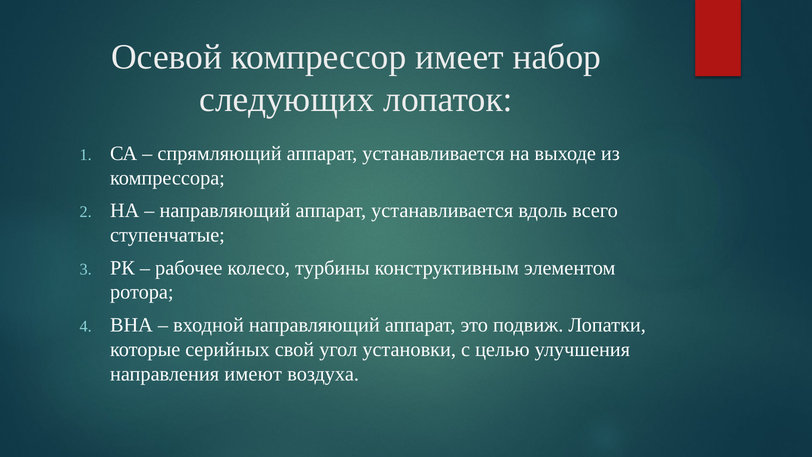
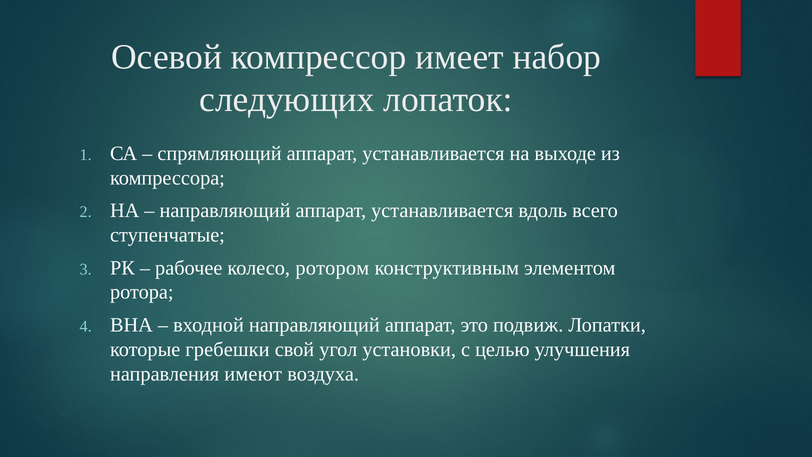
турбины: турбины -> ротором (332, 268)
серийных: серийных -> гребешки (227, 349)
